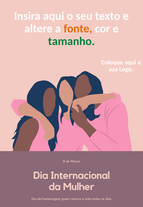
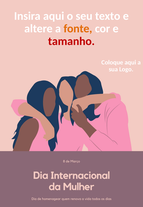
tamanho colour: green -> red (71, 41)
